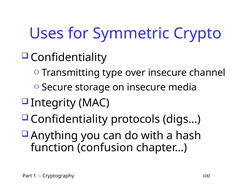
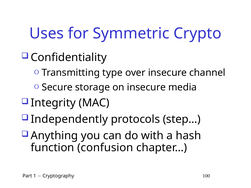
Confidentiality: Confidentiality -> Independently (69, 119)
digs…: digs… -> step… (182, 119)
